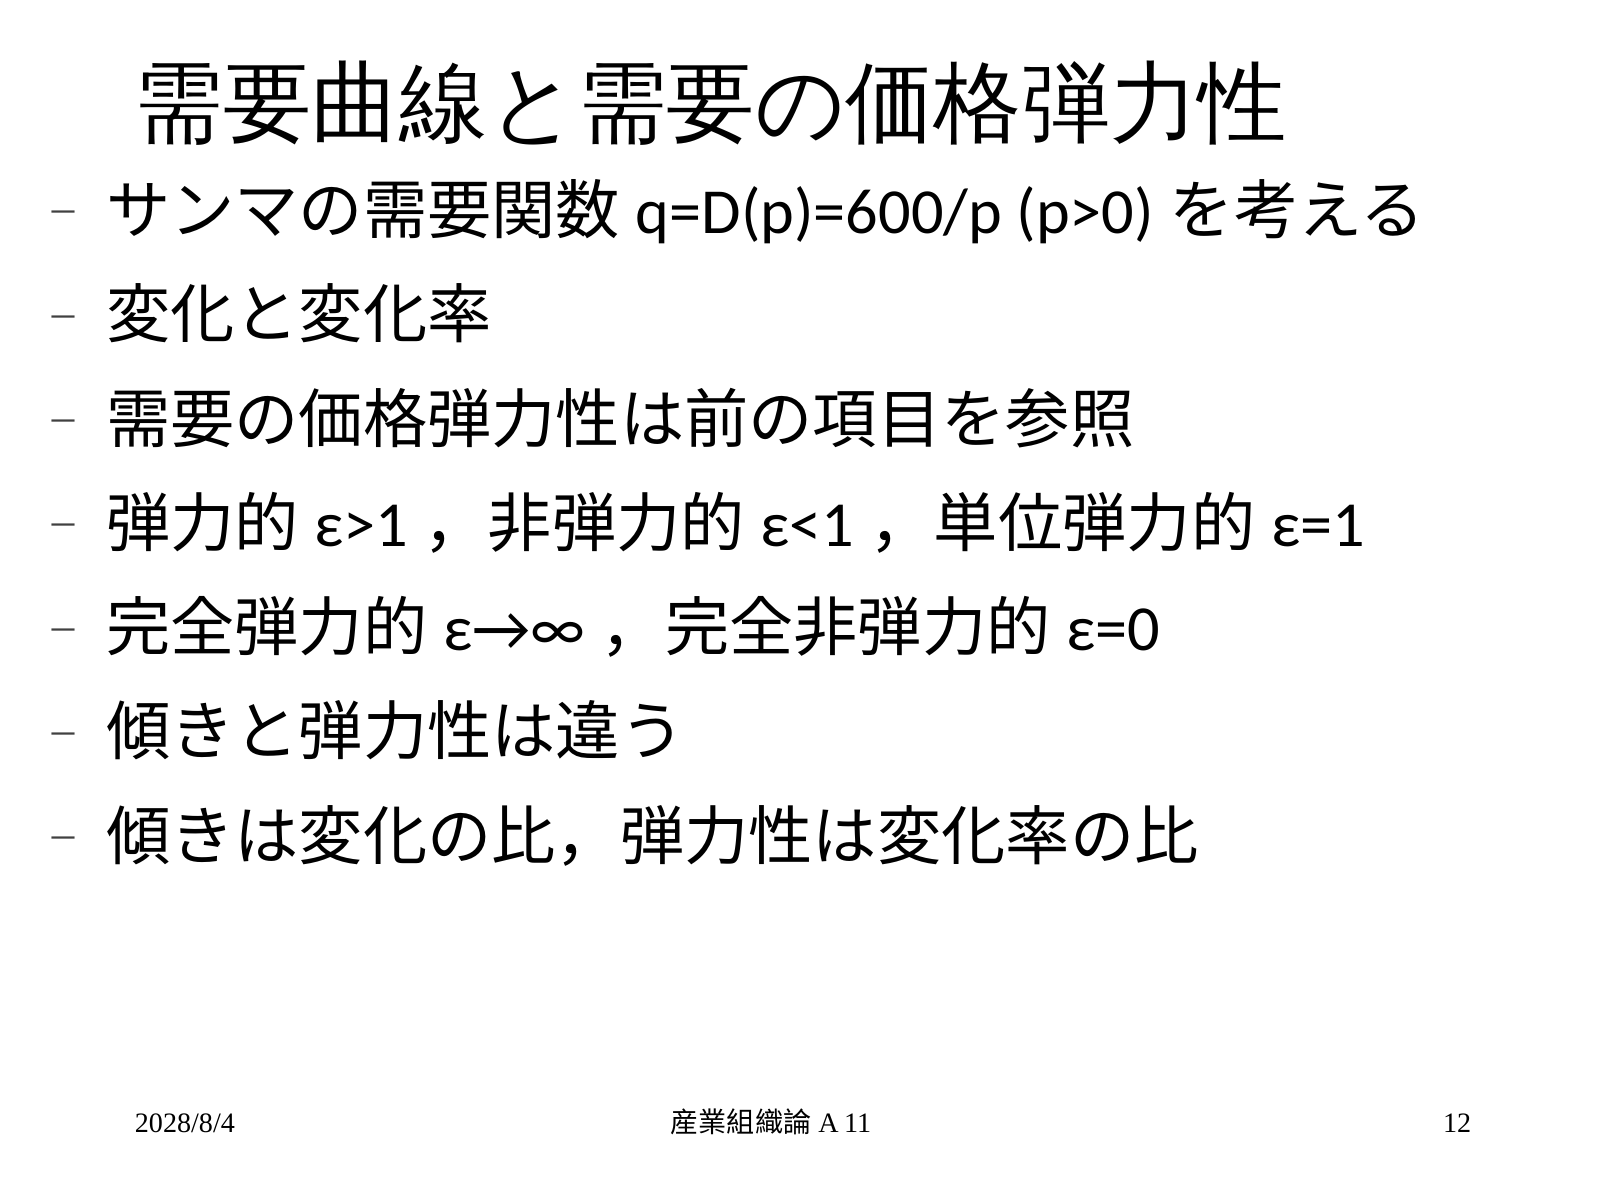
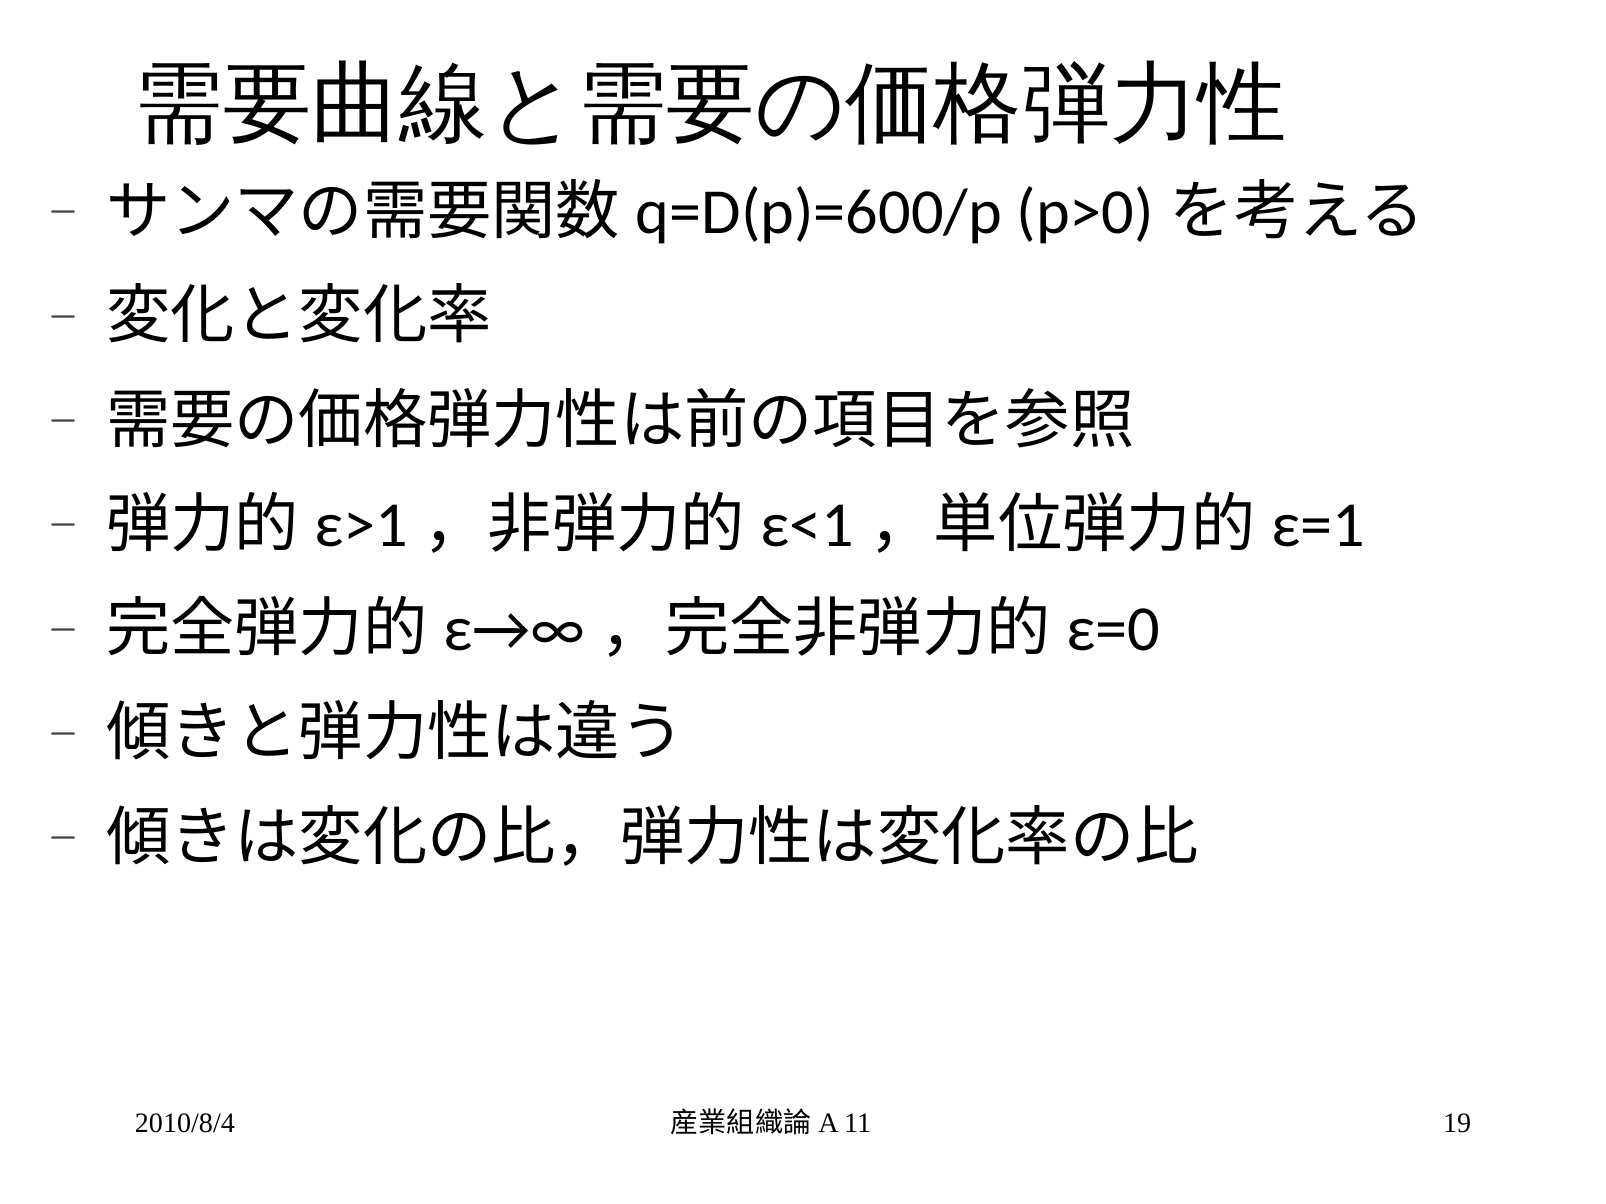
2028/8/4: 2028/8/4 -> 2010/8/4 (185, 1123)
12: 12 -> 19 (1457, 1123)
